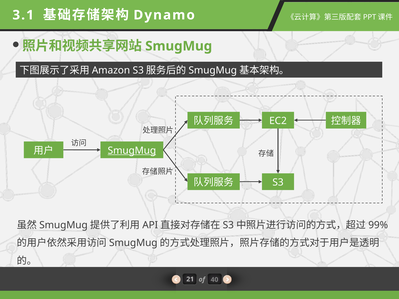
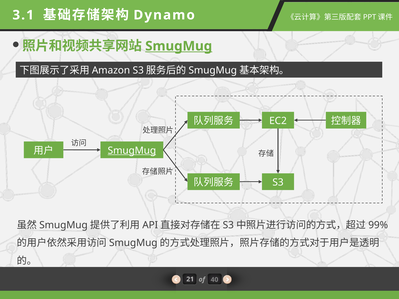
SmugMug underline: none -> present (179, 46)
